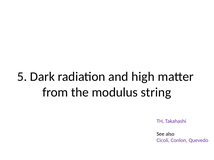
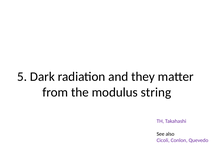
high: high -> they (143, 77)
